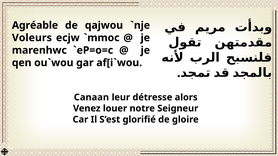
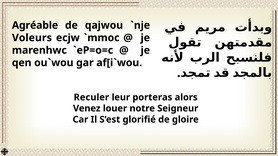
Canaan: Canaan -> Reculer (91, 98)
détresse: détresse -> porteras (152, 98)
